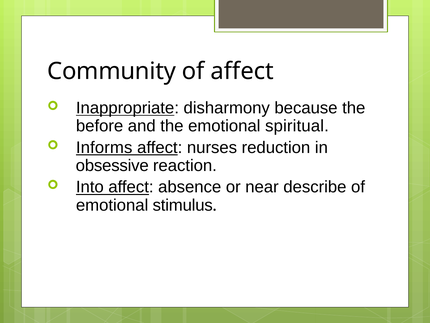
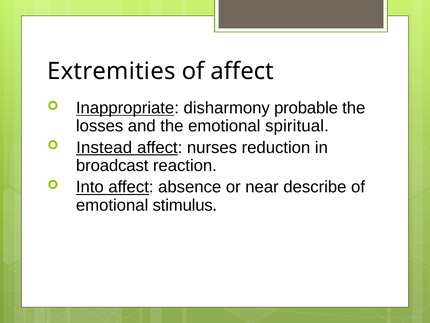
Community: Community -> Extremities (111, 71)
because: because -> probable (306, 108)
before: before -> losses (100, 126)
Informs: Informs -> Instead (104, 147)
obsessive: obsessive -> broadcast (112, 165)
